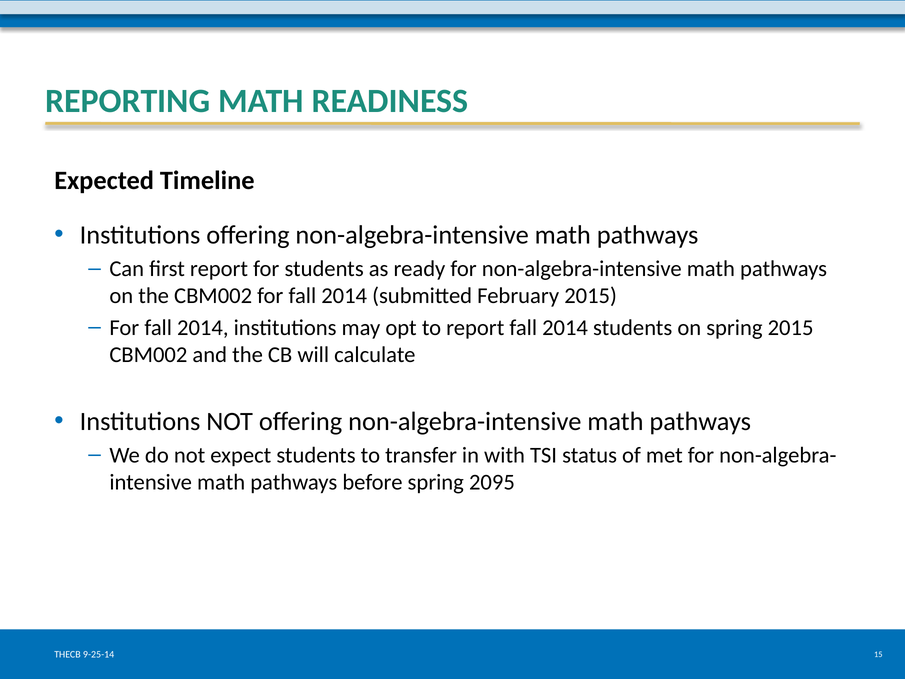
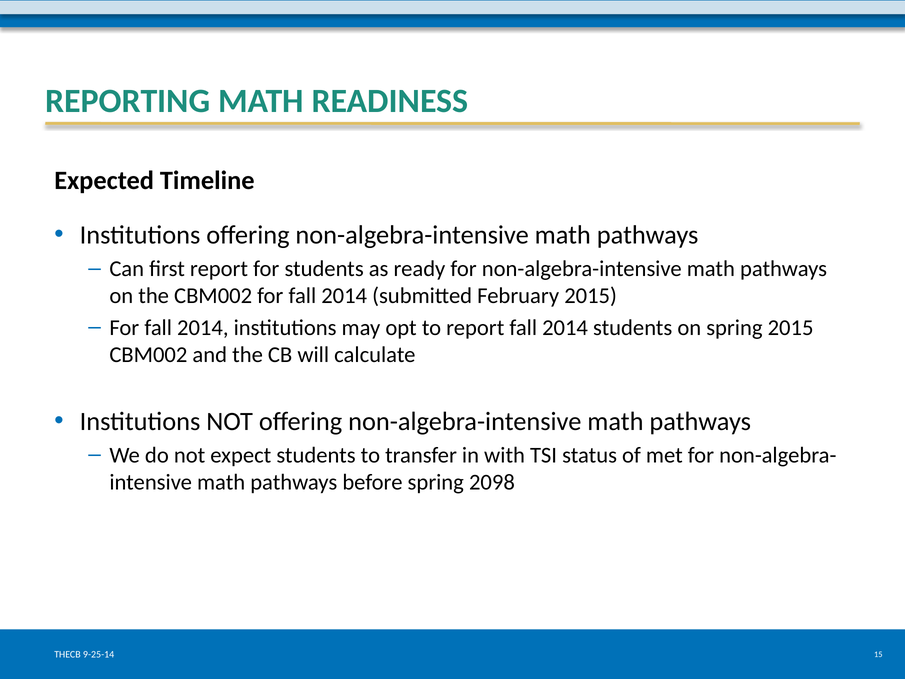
2095: 2095 -> 2098 (492, 482)
